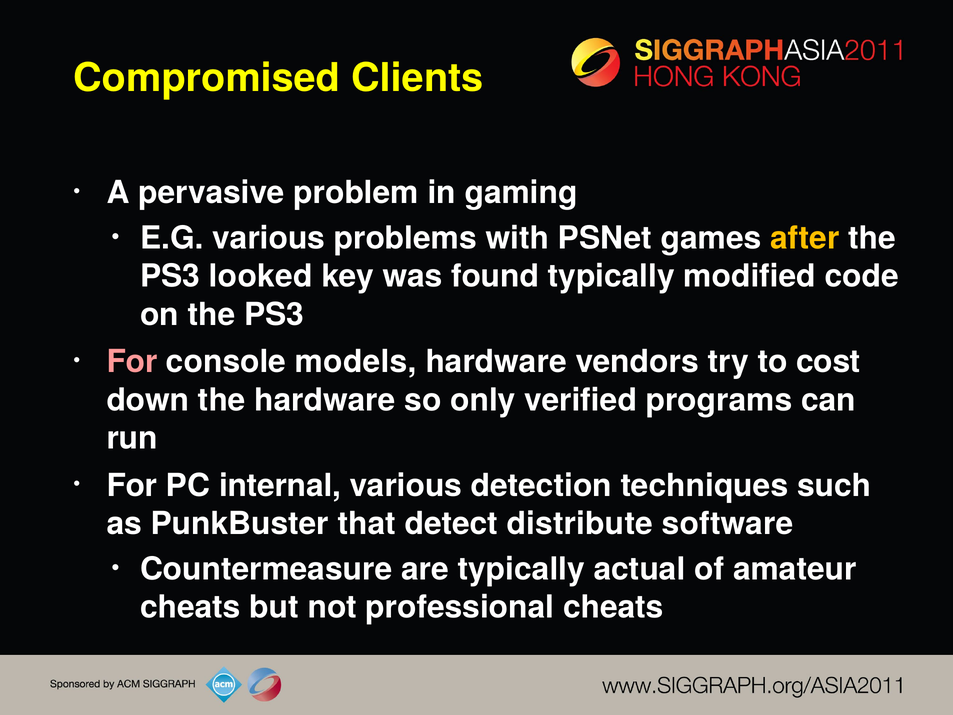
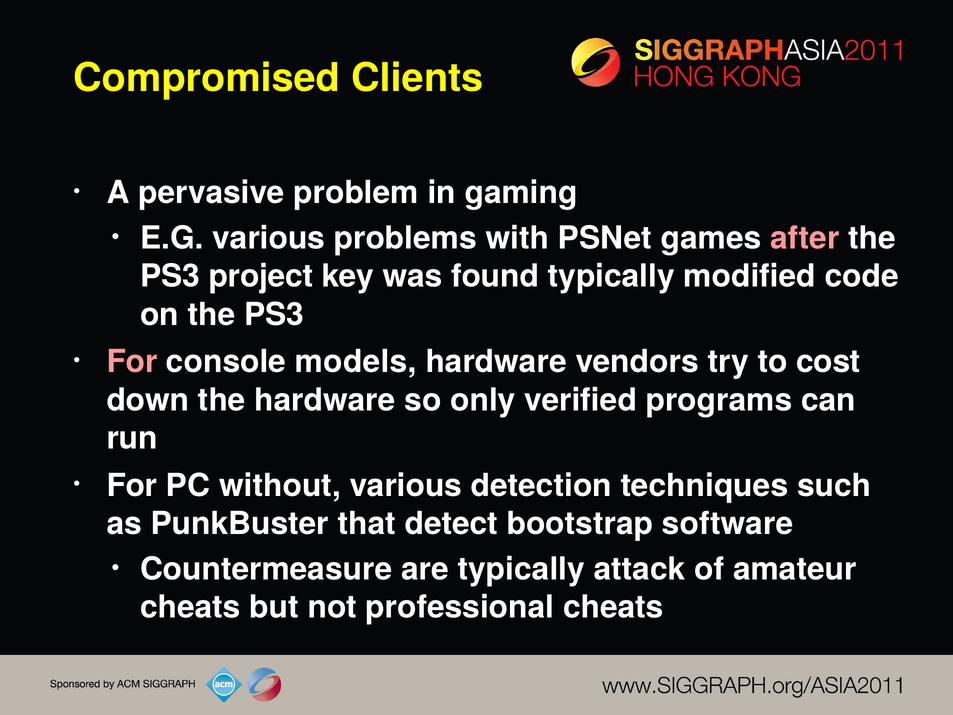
after colour: yellow -> pink (805, 238)
looked: looked -> project (261, 276)
internal: internal -> without (280, 485)
distribute: distribute -> bootstrap (580, 524)
actual: actual -> attack (640, 569)
